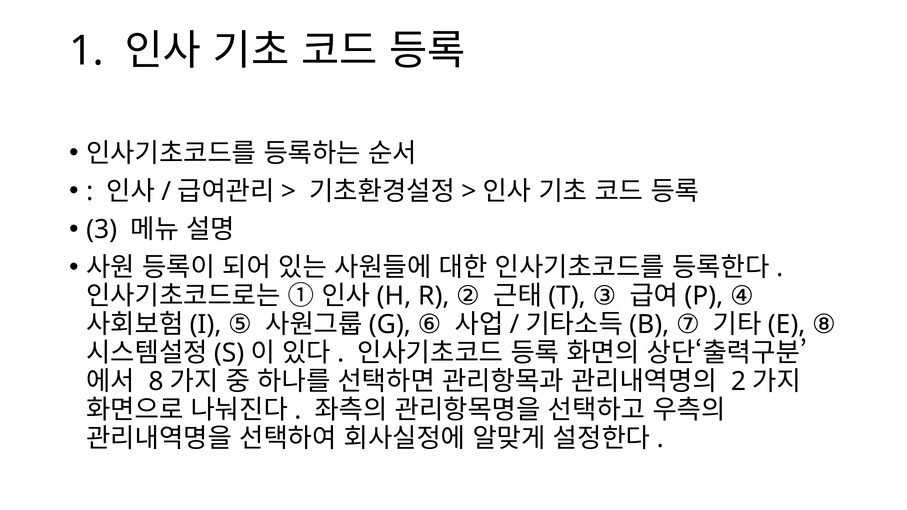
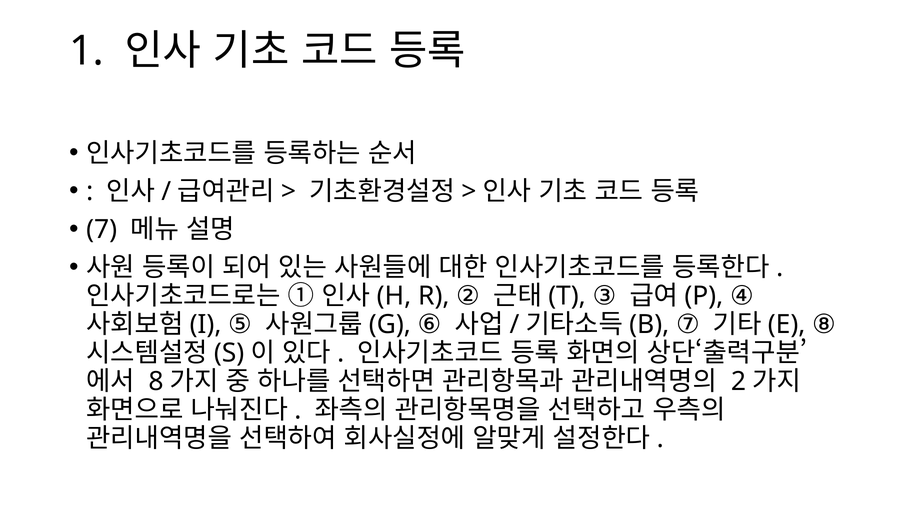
3: 3 -> 7 (102, 229)
